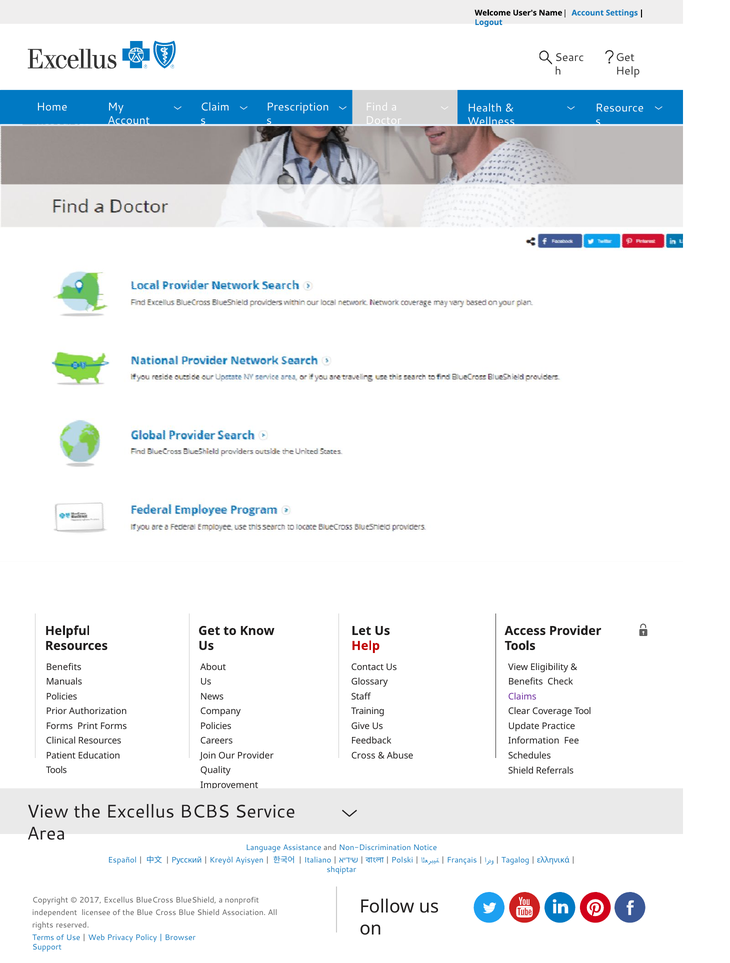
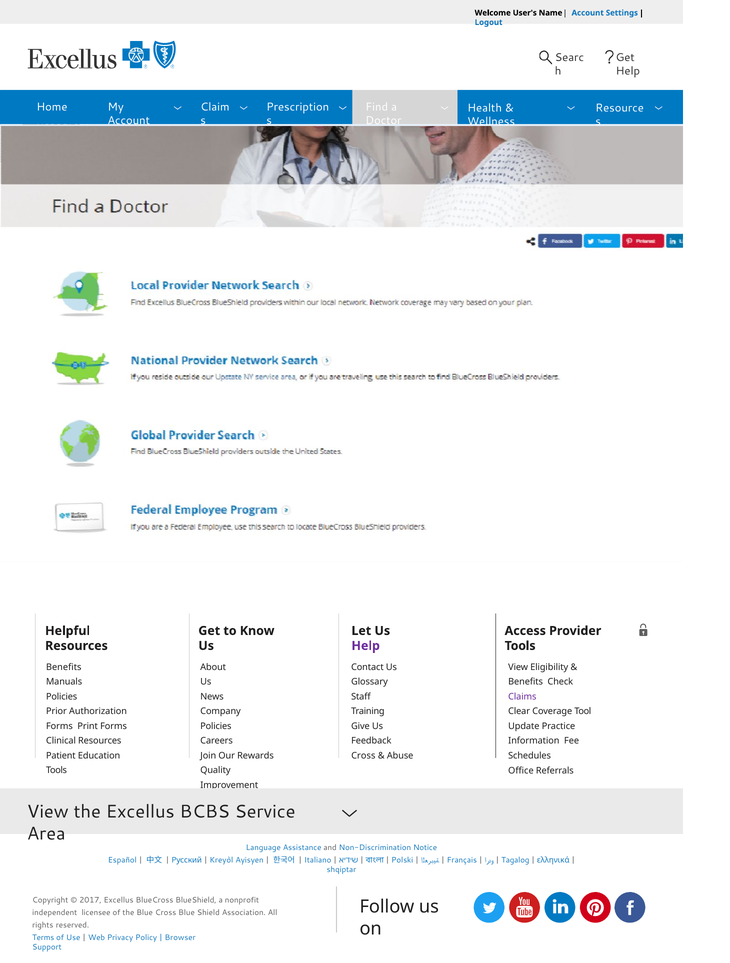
Help colour: red -> purple (366, 646)
Our Provider: Provider -> Rewards (255, 756)
Shield: Shield -> Office (521, 770)
